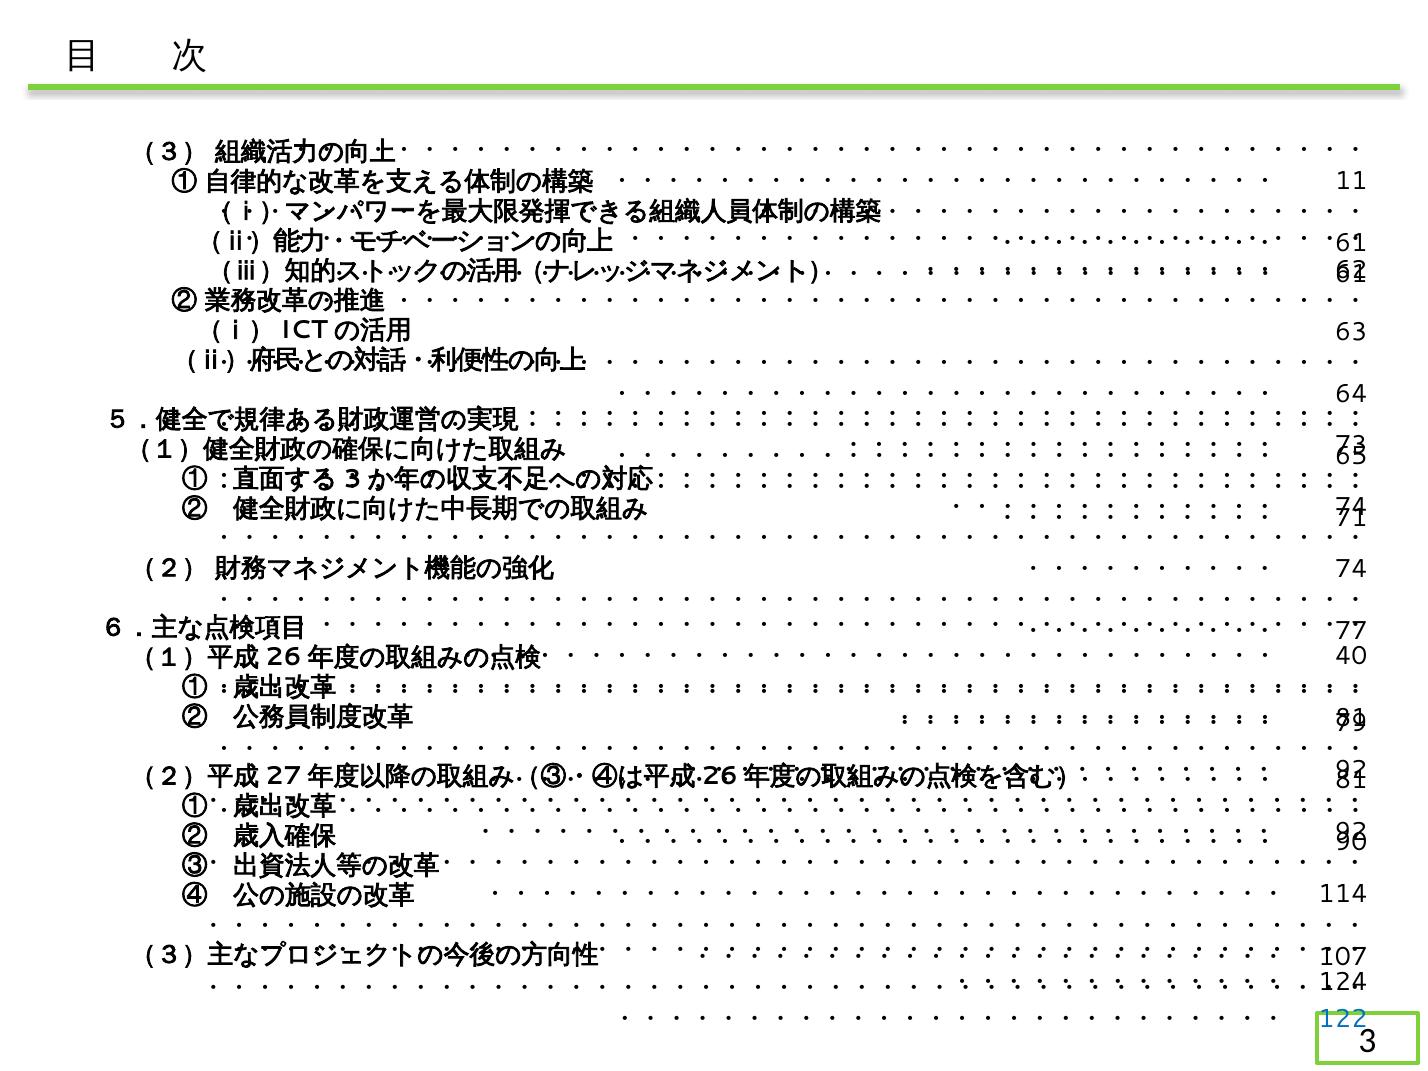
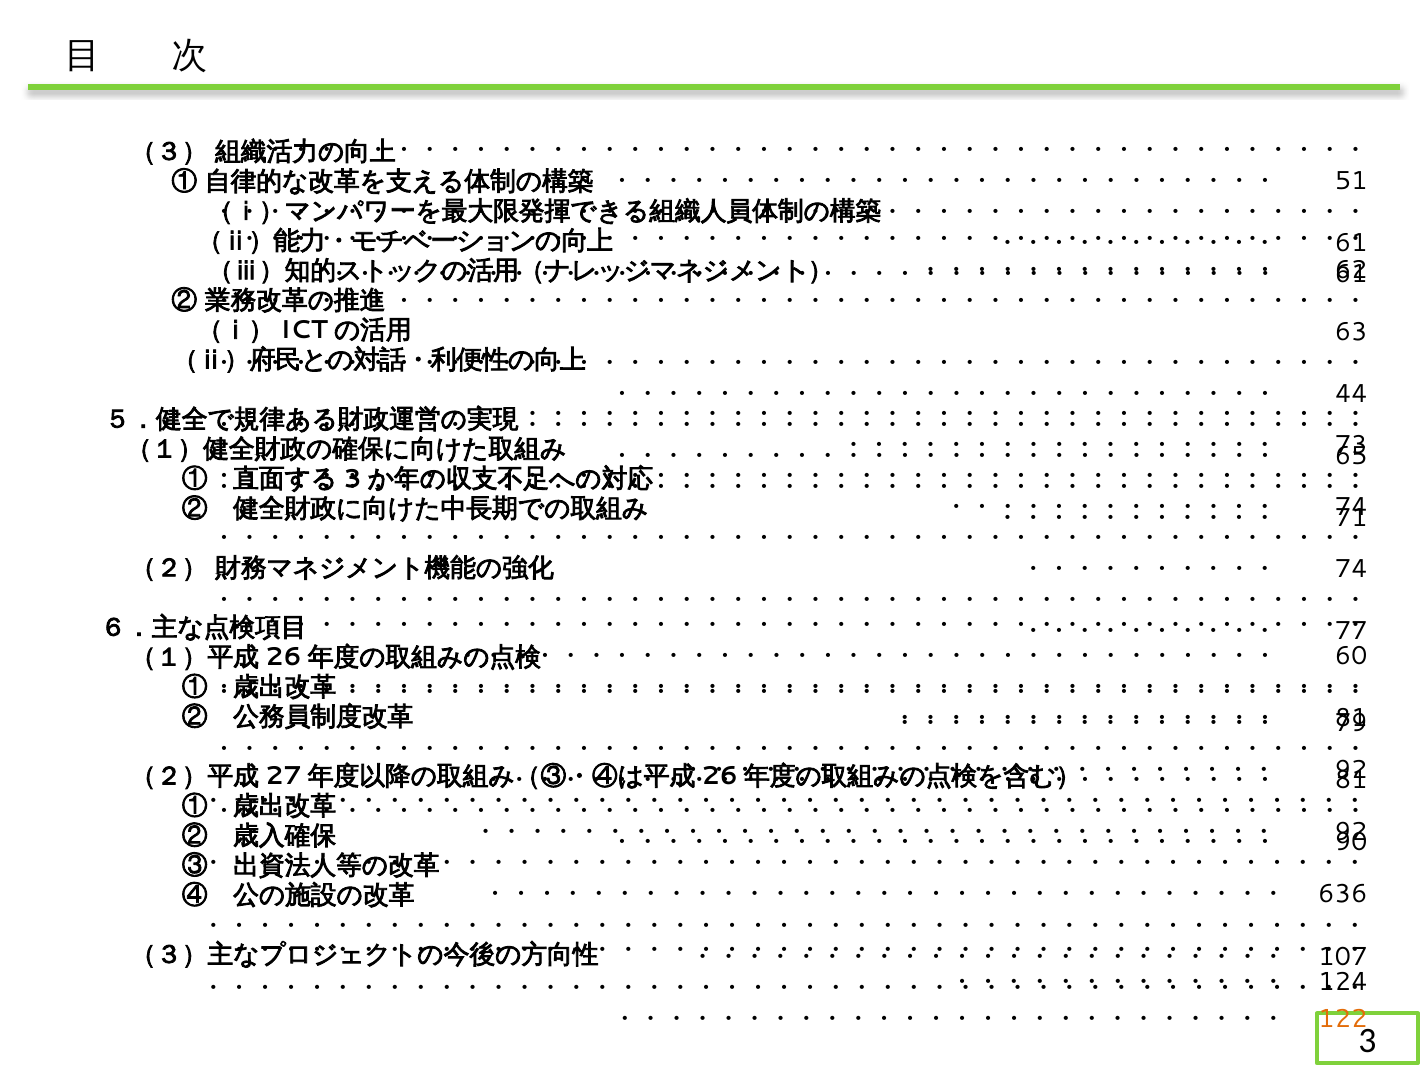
11: 11 -> 51 (1351, 181)
64: 64 -> 44 (1351, 394)
40: 40 -> 60 (1351, 656)
114: 114 -> 636 (1343, 894)
122 colour: blue -> orange (1343, 1019)
